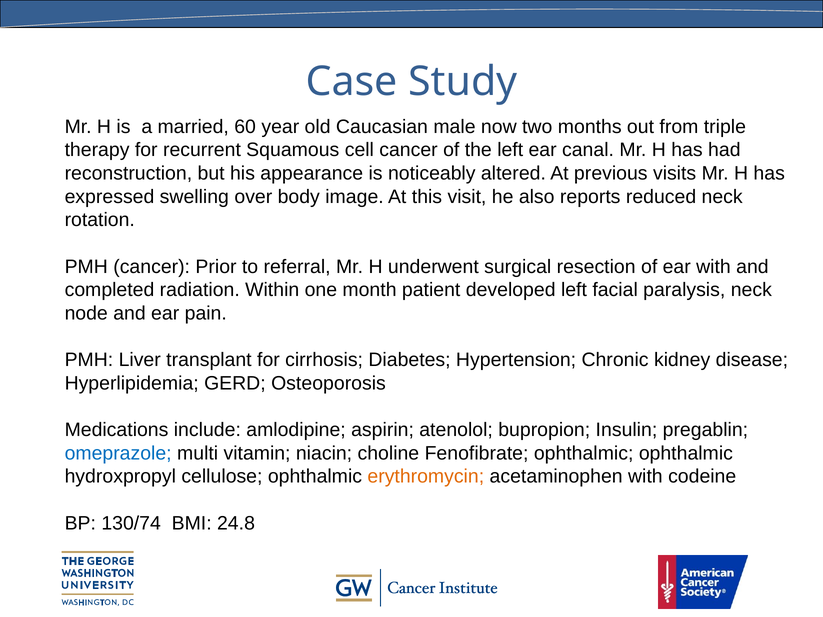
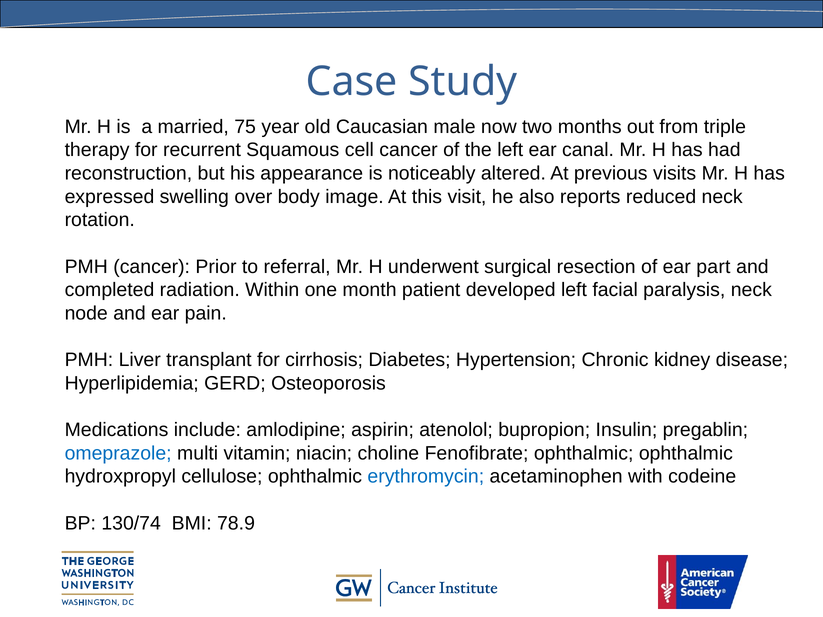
60: 60 -> 75 (245, 127)
ear with: with -> part (713, 267)
erythromycin colour: orange -> blue (426, 477)
24.8: 24.8 -> 78.9 (236, 523)
